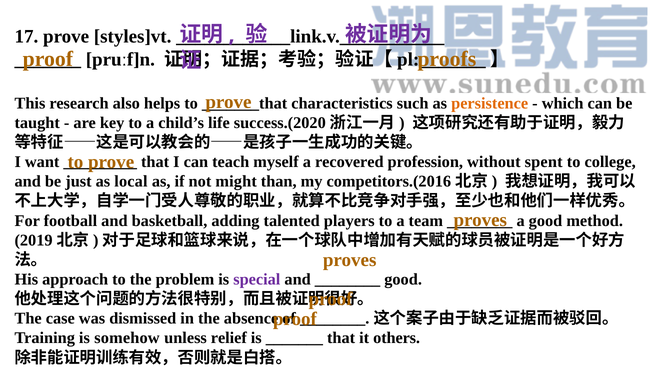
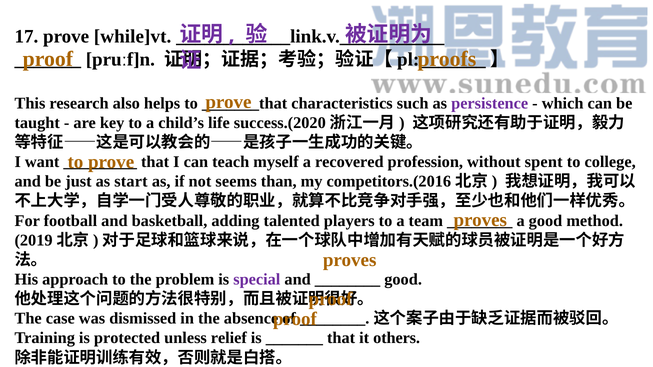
styles]vt: styles]vt -> while]vt (133, 37)
persistence colour: orange -> purple (490, 103)
local: local -> start (131, 182)
might: might -> seems (236, 182)
somehow: somehow -> protected (127, 338)
